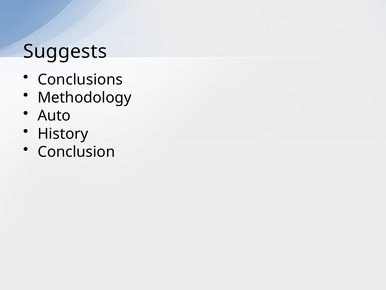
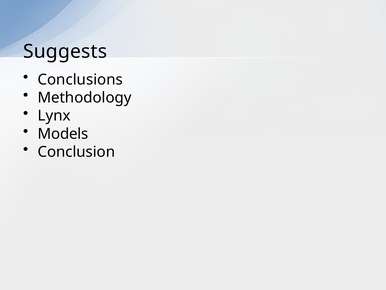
Auto: Auto -> Lynx (54, 116)
History: History -> Models (63, 134)
